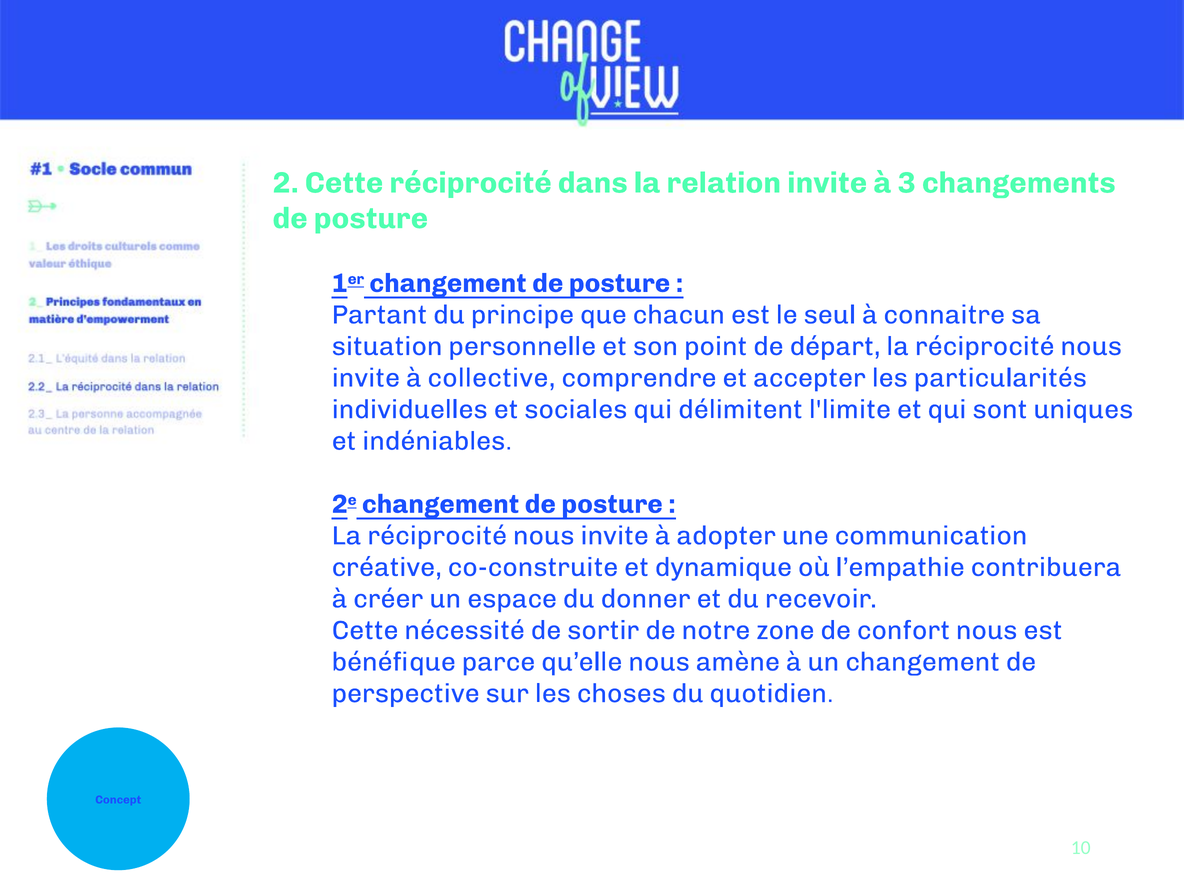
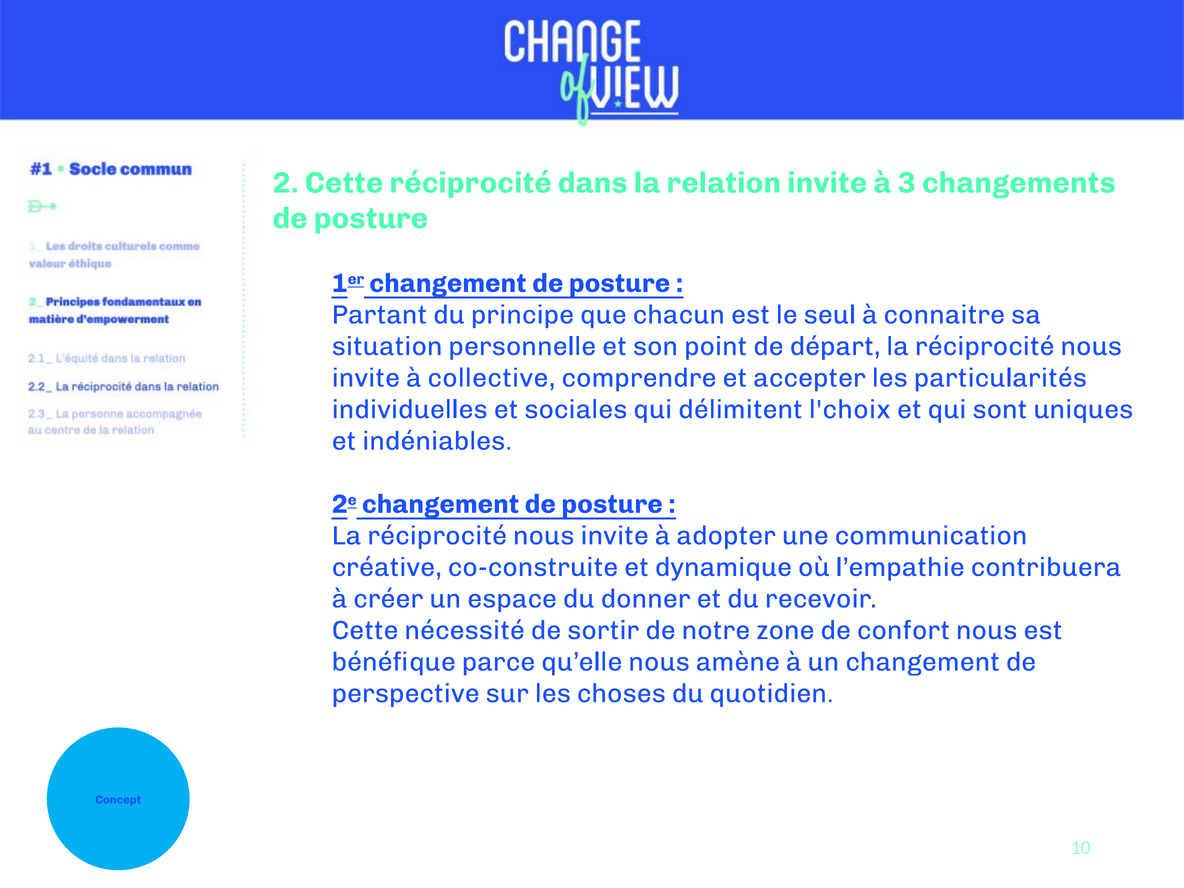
l'limite: l'limite -> l'choix (850, 409)
